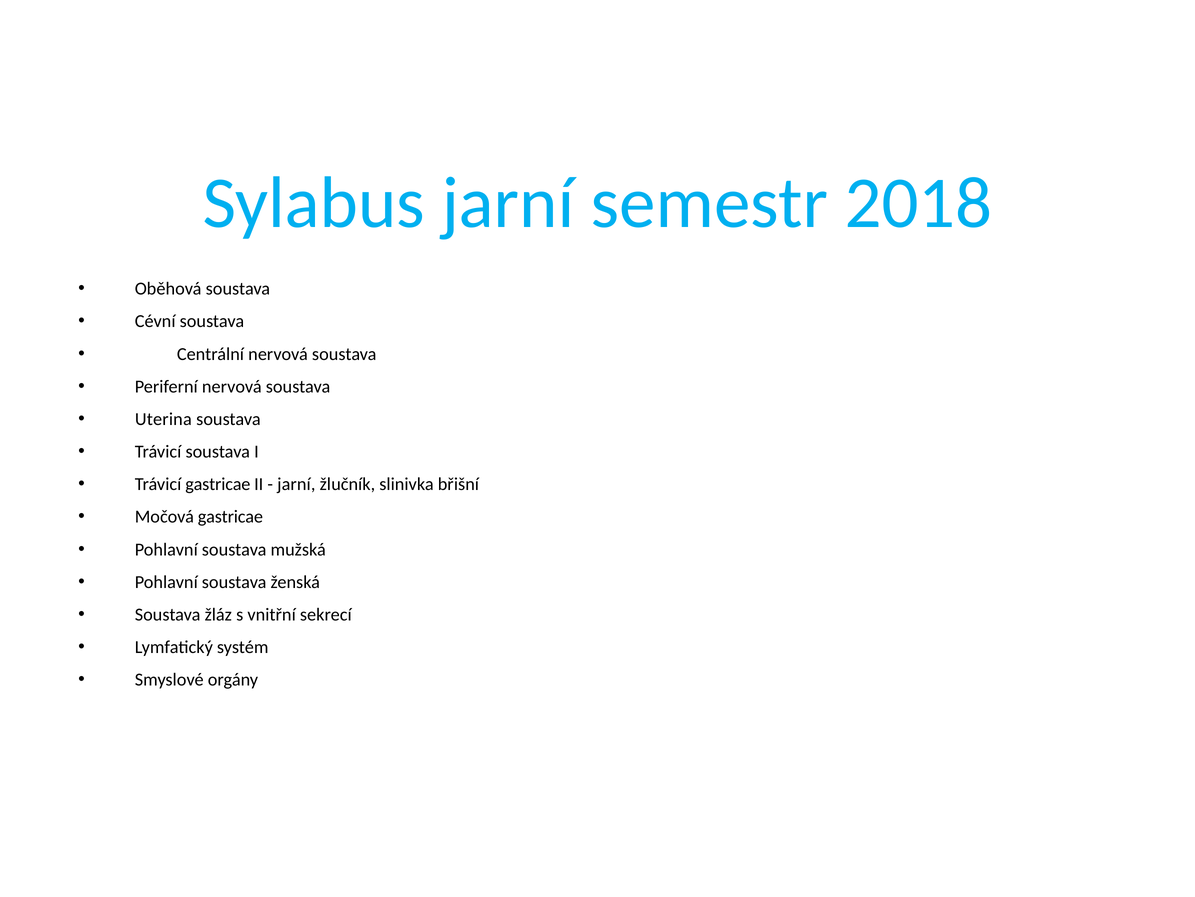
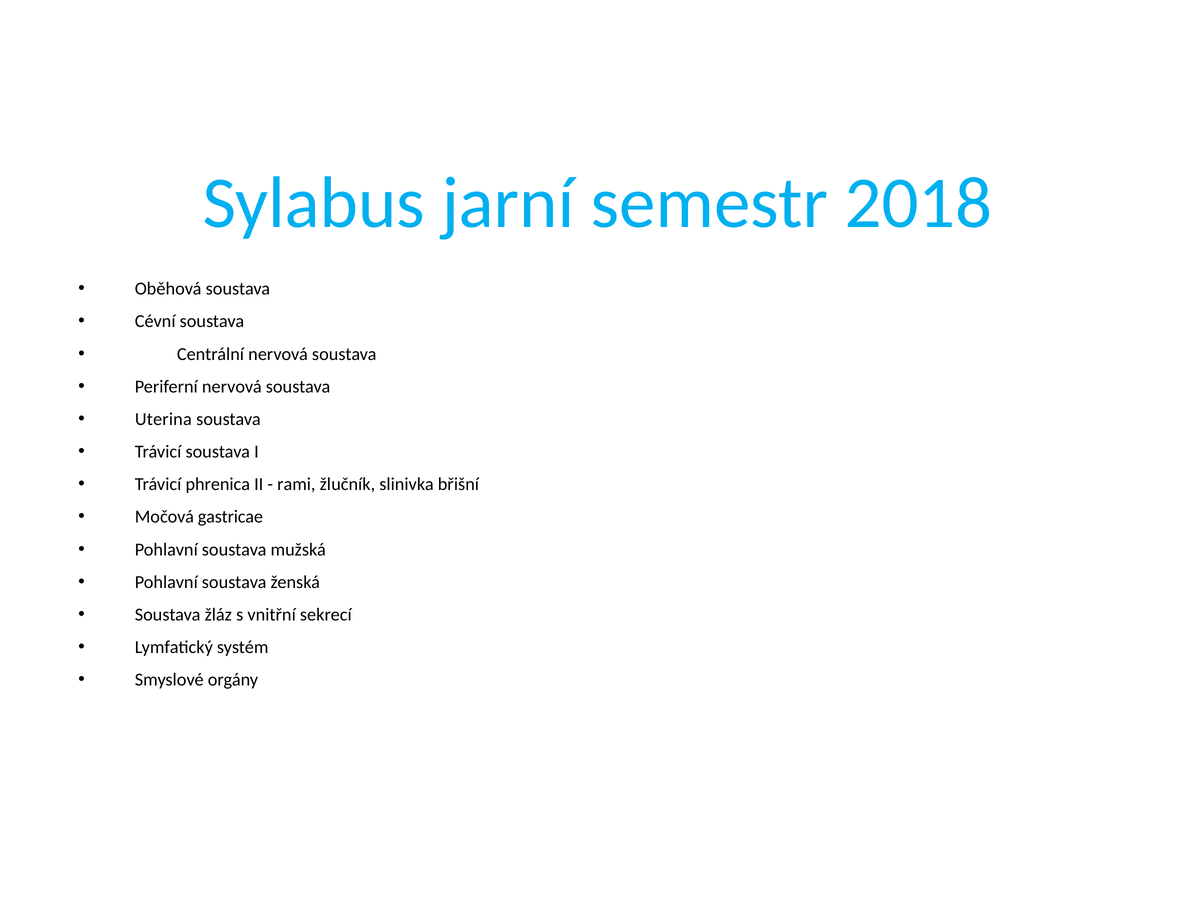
Trávicí gastricae: gastricae -> phrenica (218, 484)
jarní: jarní -> rami (296, 484)
